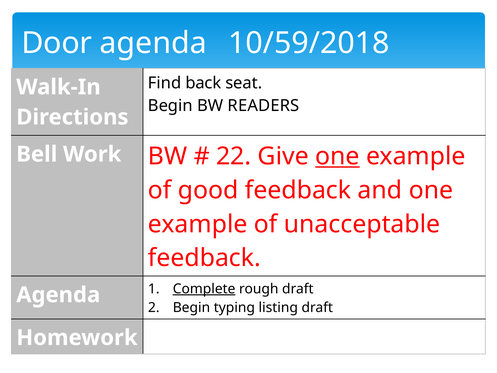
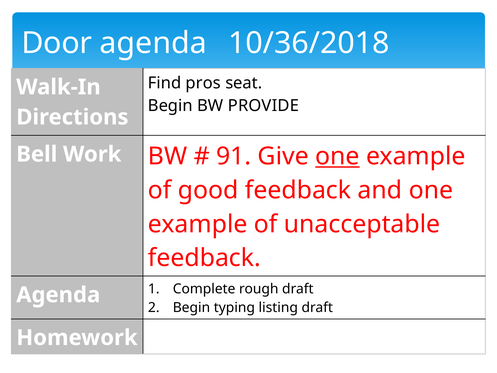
10/59/2018: 10/59/2018 -> 10/36/2018 (309, 43)
back: back -> pros (203, 83)
READERS: READERS -> PROVIDE (263, 106)
22: 22 -> 91 (234, 156)
Complete underline: present -> none (204, 289)
